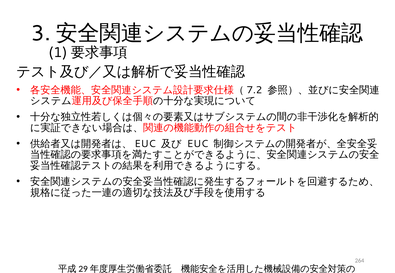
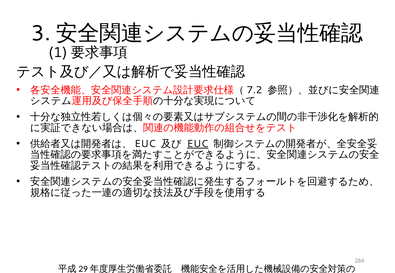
EUC underline: none -> present (198, 144)
